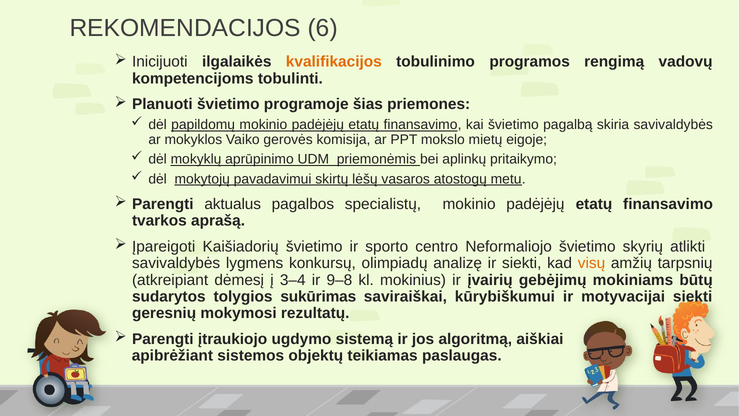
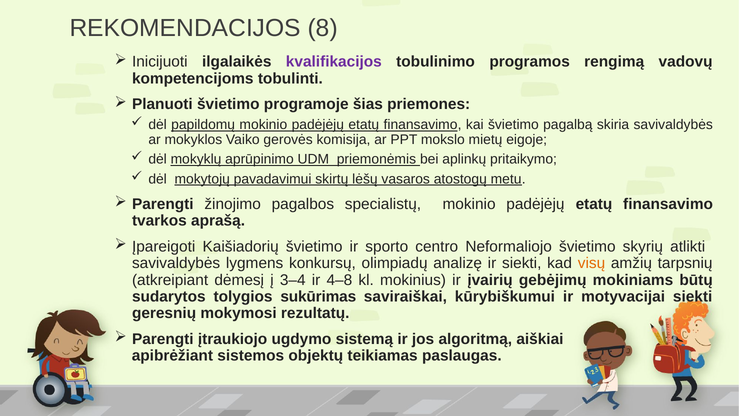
6: 6 -> 8 (323, 28)
kvalifikacijos colour: orange -> purple (334, 62)
aktualus: aktualus -> žinojimo (233, 204)
9–8: 9–8 -> 4–8 (339, 280)
